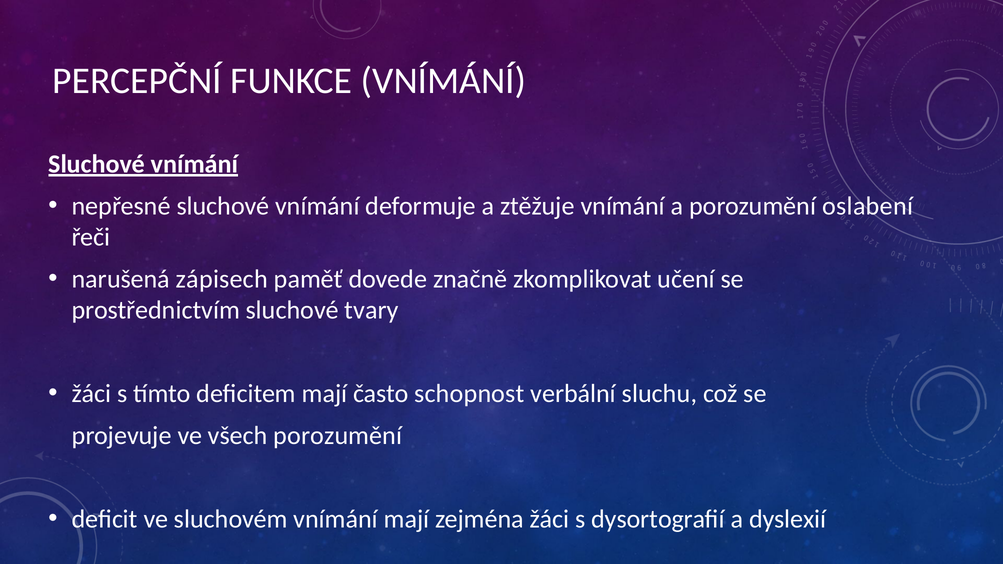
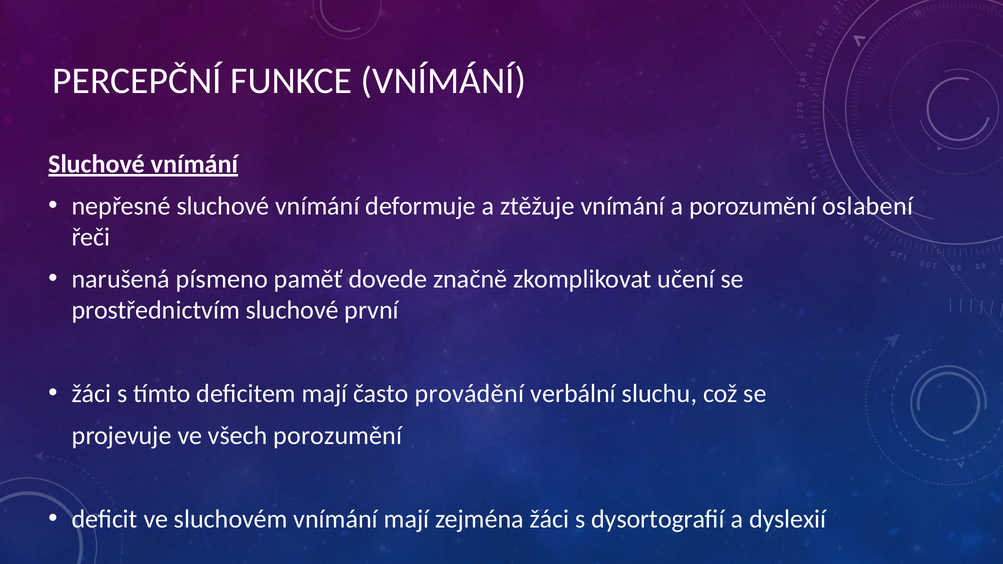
zápisech: zápisech -> písmeno (222, 279)
tvary: tvary -> první (372, 310)
schopnost: schopnost -> provádění (469, 394)
